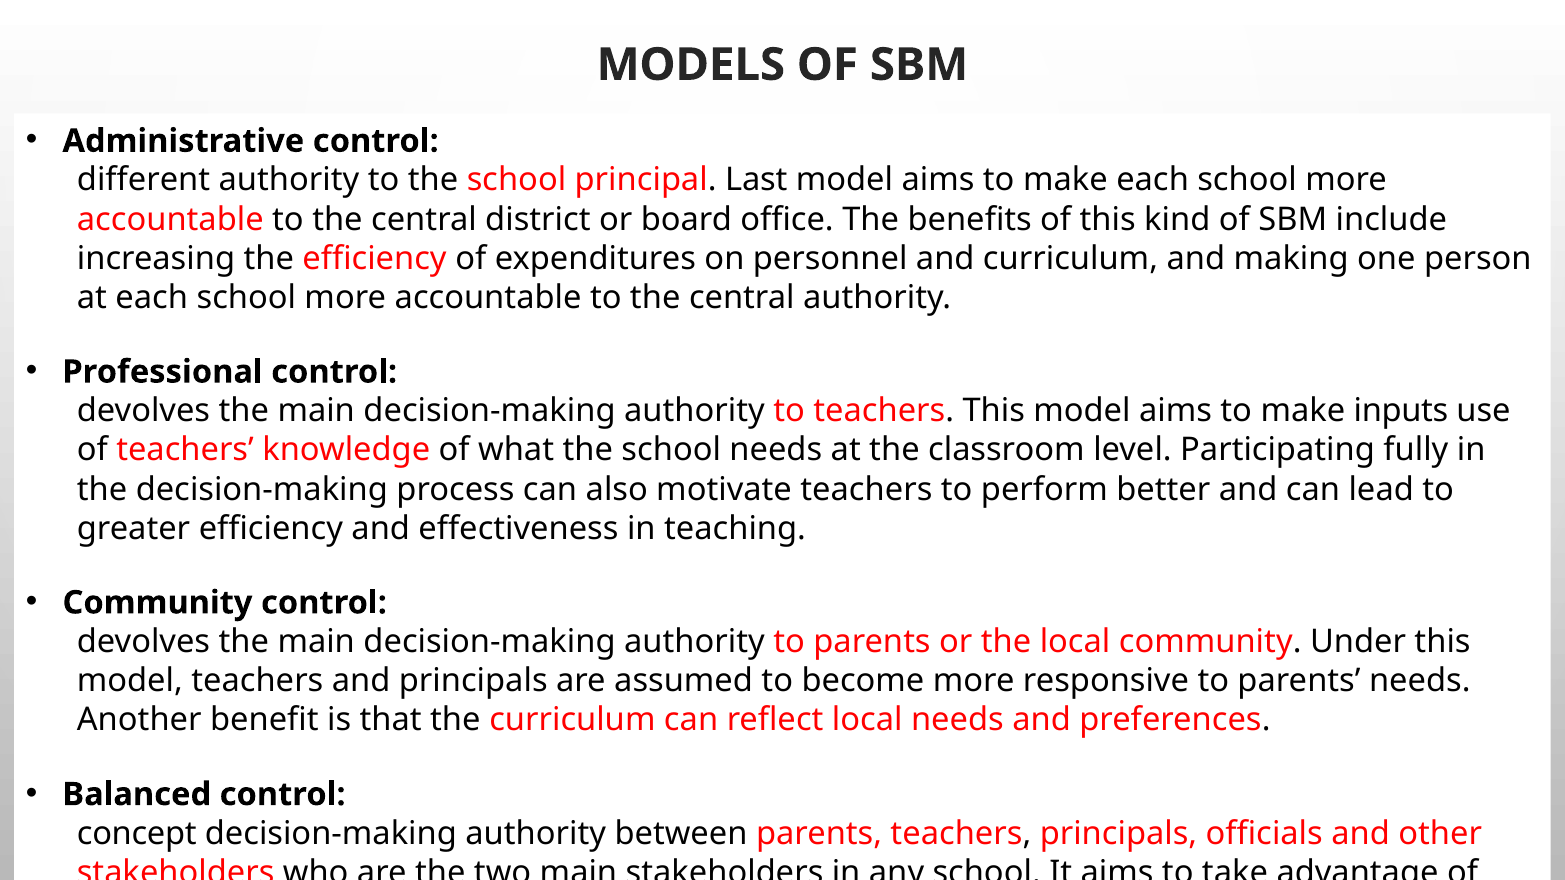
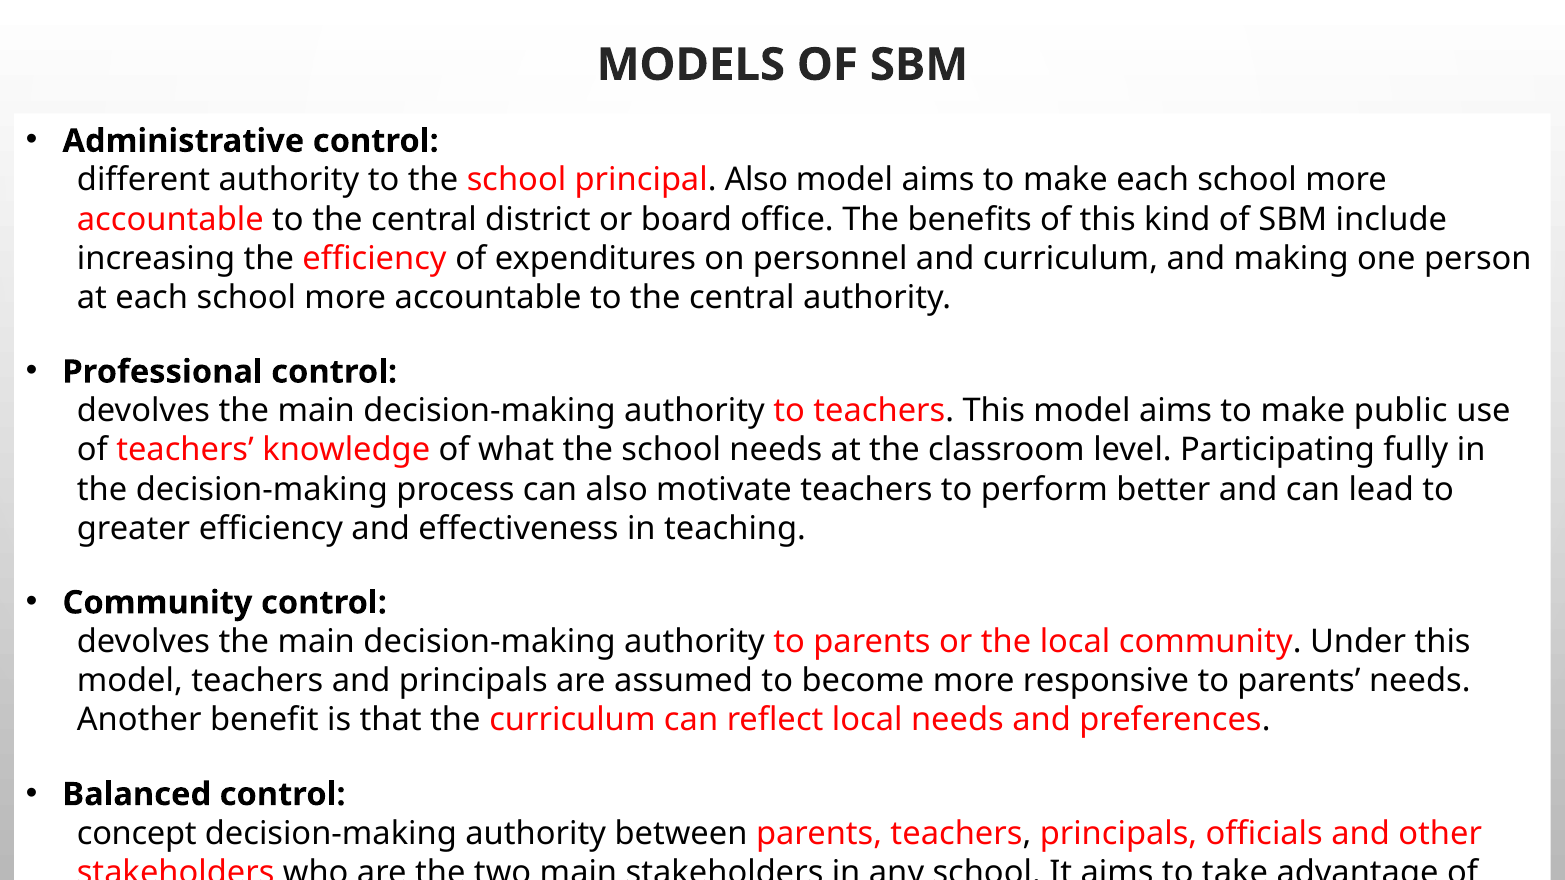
principal Last: Last -> Also (756, 180)
inputs: inputs -> public (1401, 411)
